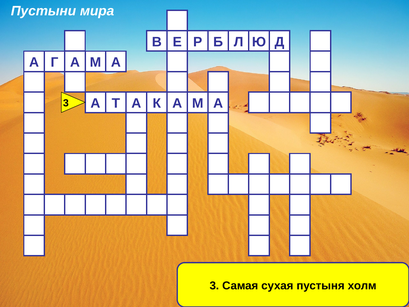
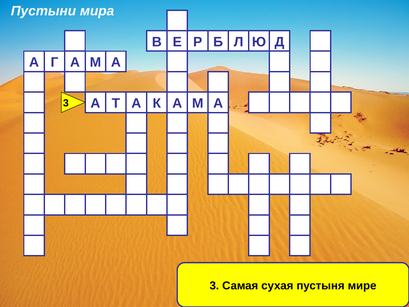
холм: холм -> мире (362, 285)
